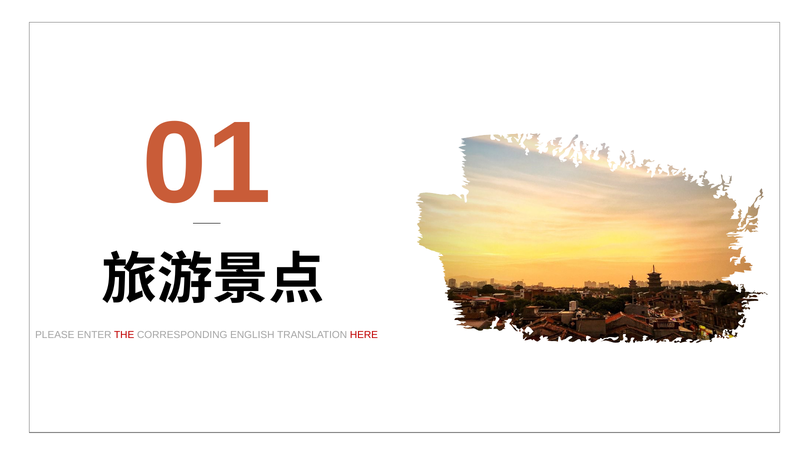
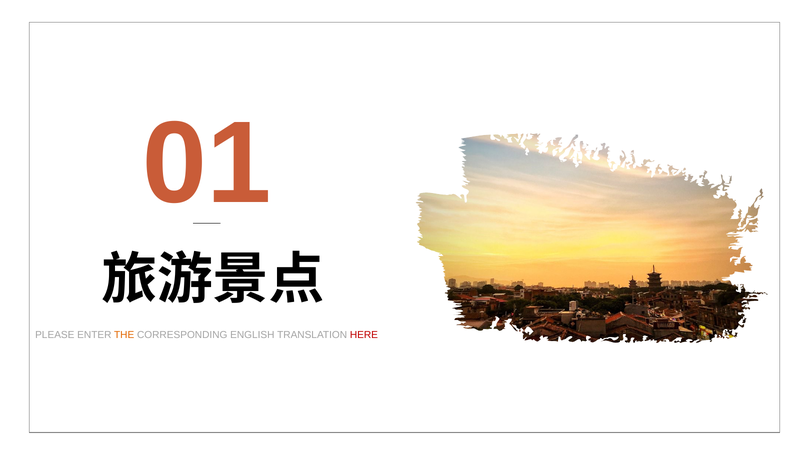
THE colour: red -> orange (124, 335)
